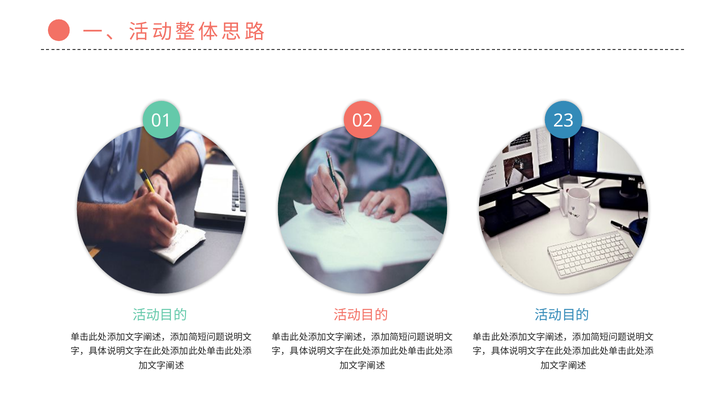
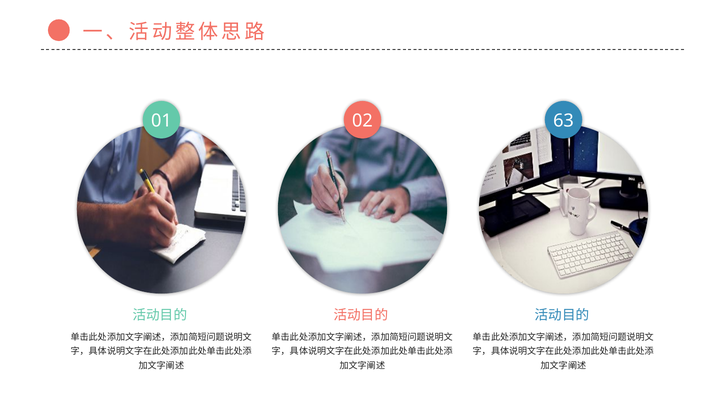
23: 23 -> 63 (564, 121)
